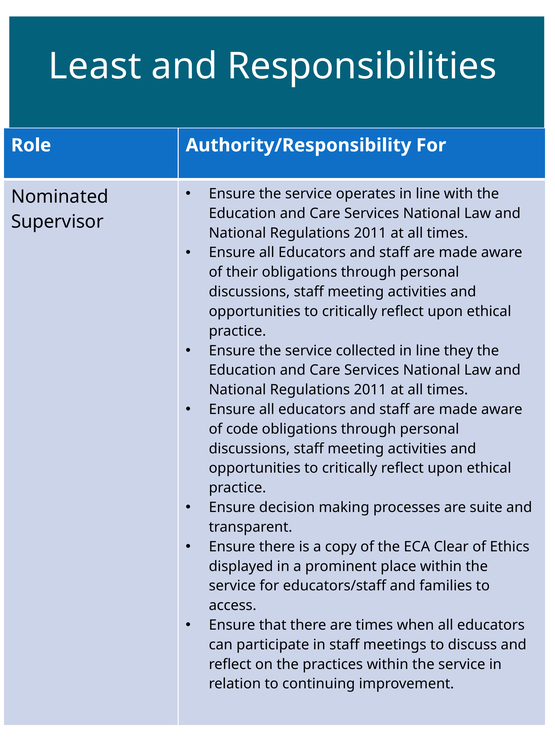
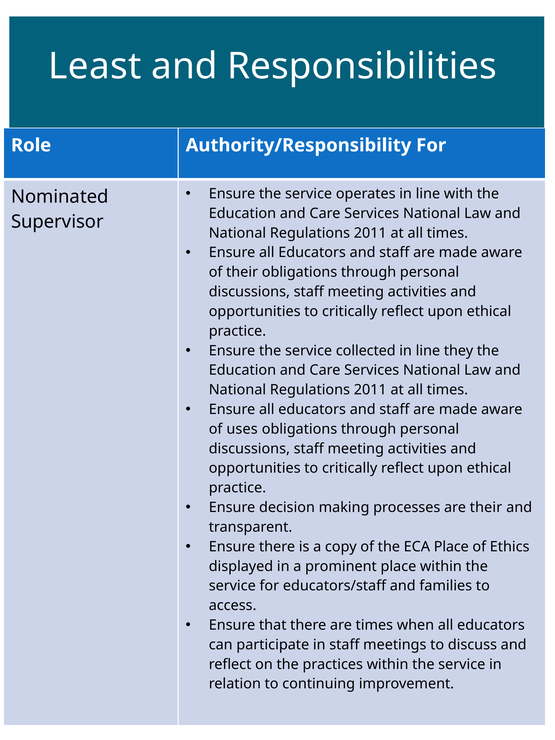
code: code -> uses (242, 429)
are suite: suite -> their (486, 507)
ECA Clear: Clear -> Place (451, 547)
